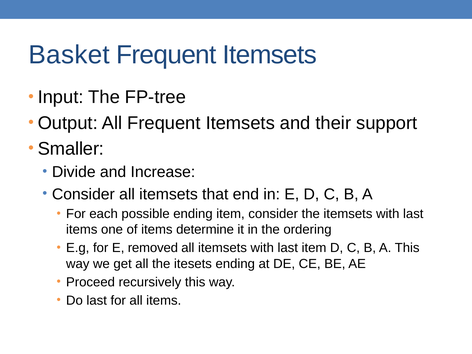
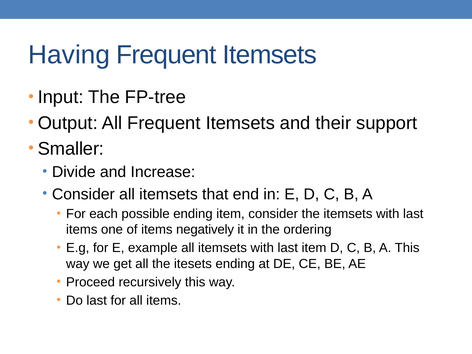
Basket: Basket -> Having (69, 55)
determine: determine -> negatively (205, 230)
removed: removed -> example (153, 248)
